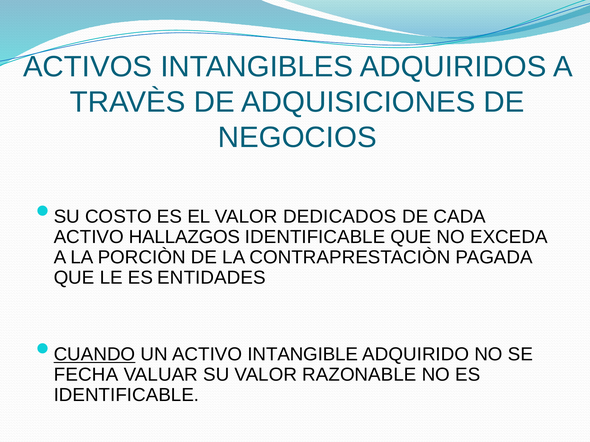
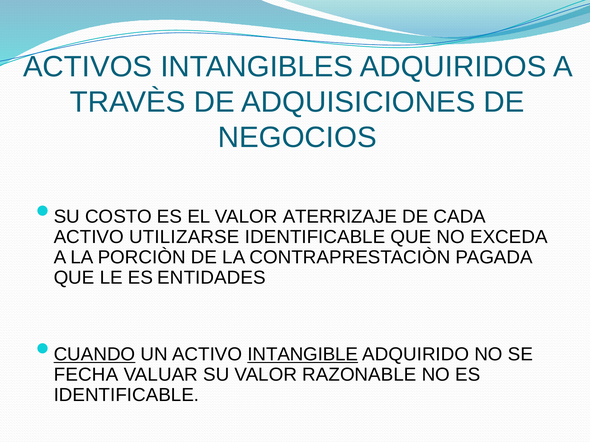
DEDICADOS: DEDICADOS -> ATERRIZAJE (340, 217)
HALLAZGOS: HALLAZGOS -> UTILIZARSE (184, 237)
INTANGIBLE underline: none -> present (303, 355)
